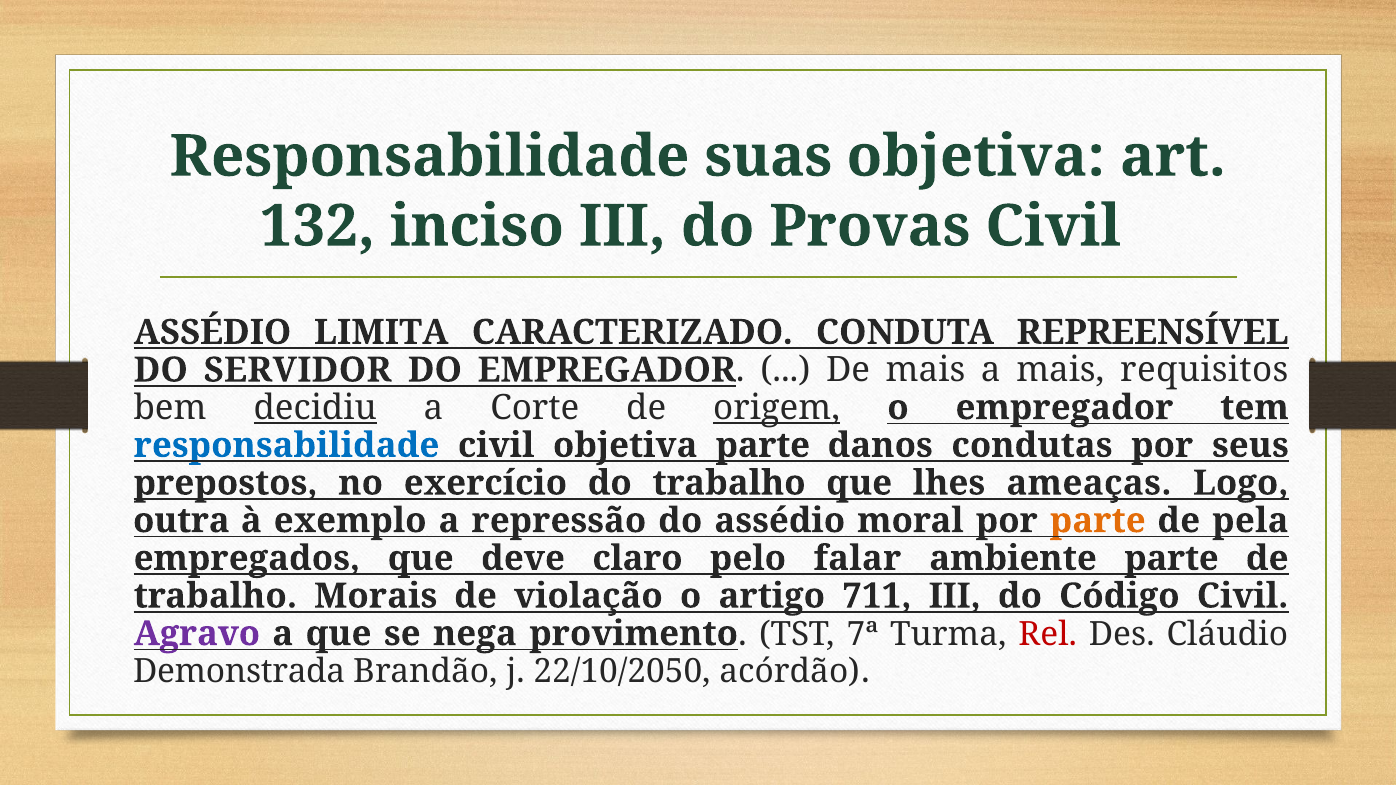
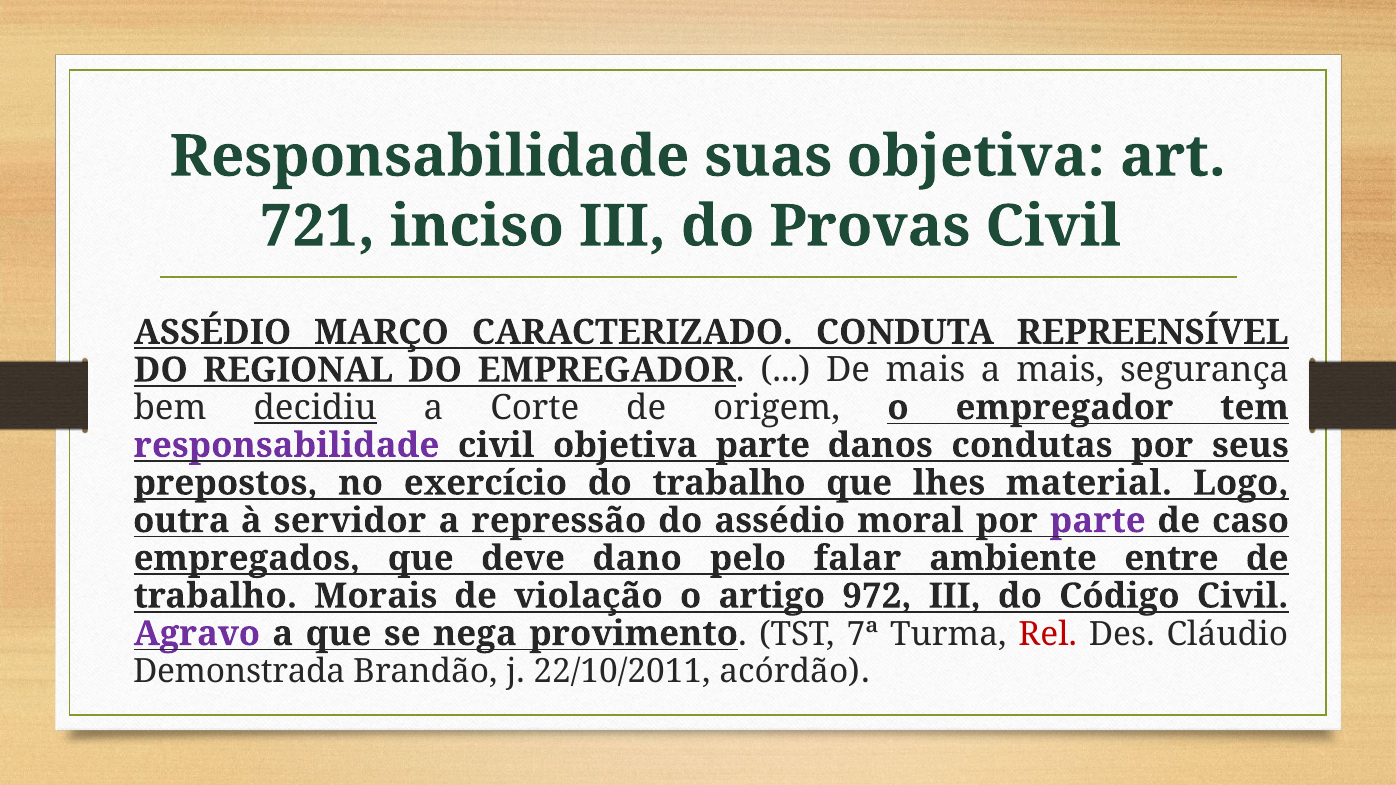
132: 132 -> 721 (317, 226)
LIMITA: LIMITA -> MARÇO (381, 332)
SERVIDOR: SERVIDOR -> REGIONAL (298, 370)
requisitos: requisitos -> segurança (1205, 370)
origem underline: present -> none (777, 408)
responsabilidade colour: blue -> purple (286, 445)
ameaças: ameaças -> material (1089, 483)
exemplo: exemplo -> servidor (350, 521)
parte colour: orange -> purple (1098, 521)
pela: pela -> caso (1251, 521)
claro: claro -> dano (637, 559)
ambiente parte: parte -> entre (1171, 559)
711: 711 -> 972 (877, 596)
22/10/2050: 22/10/2050 -> 22/10/2011 (622, 672)
